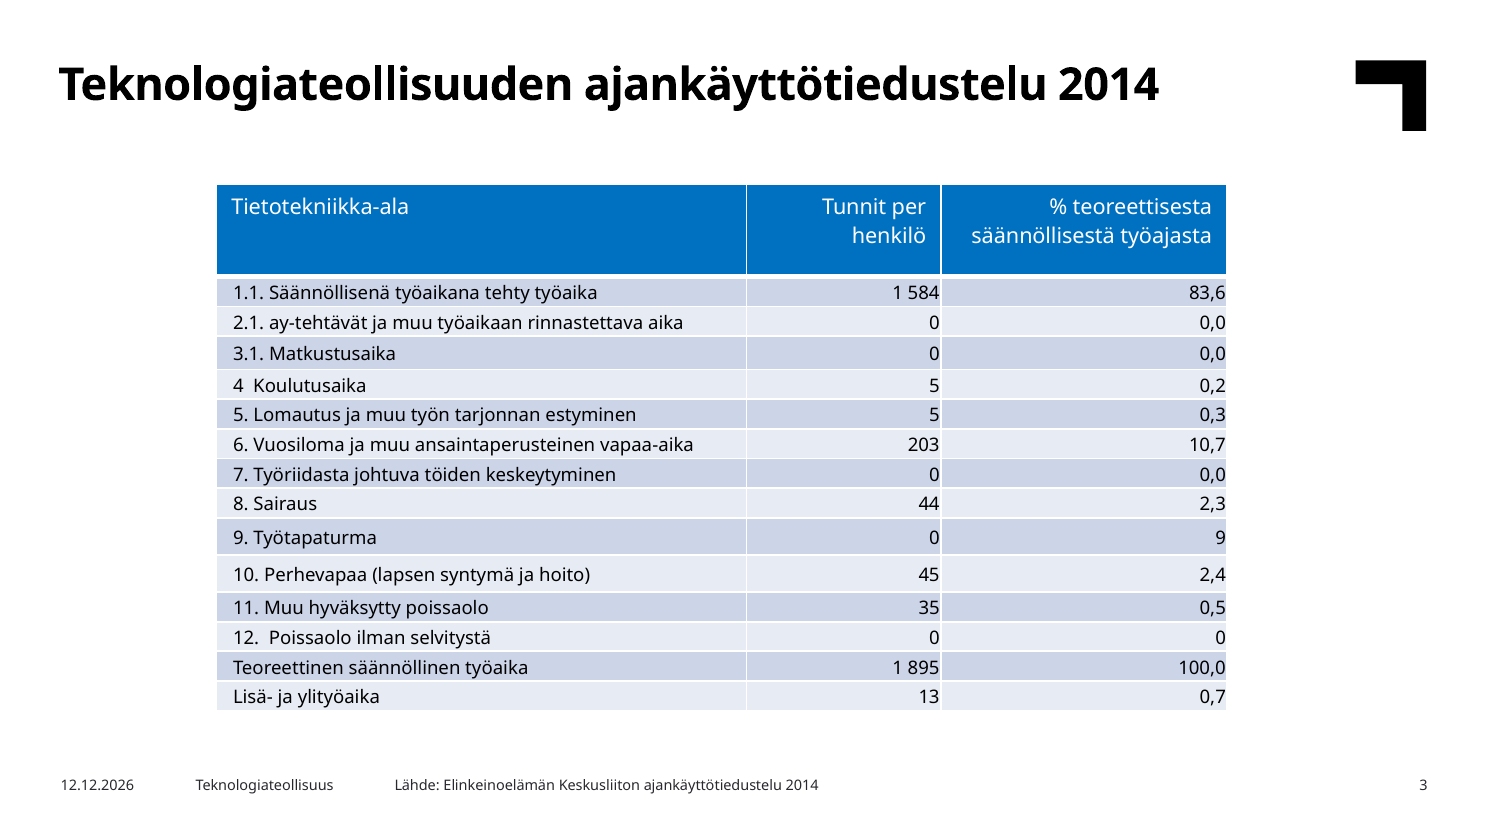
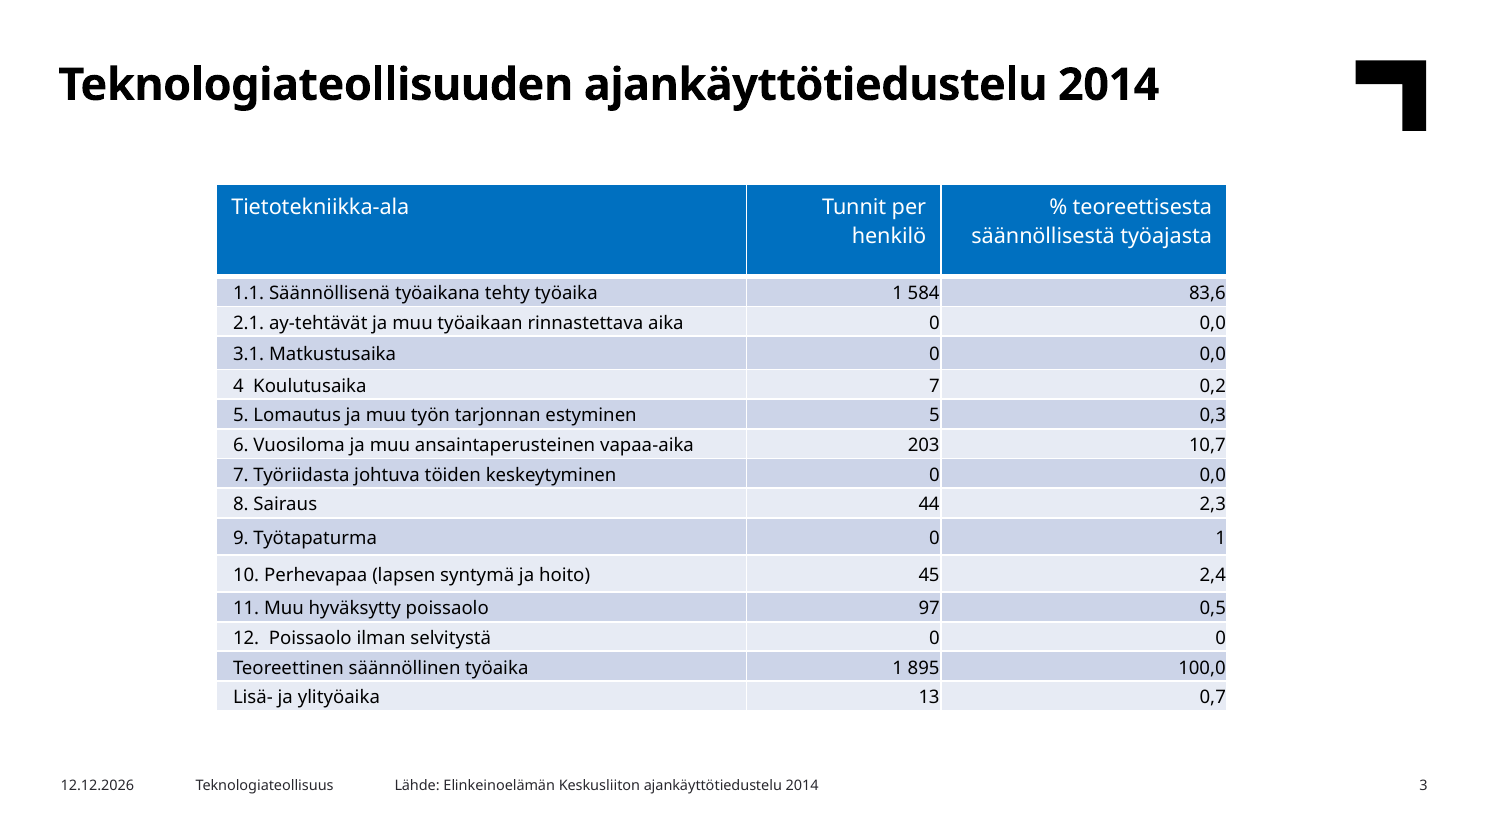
Koulutusaika 5: 5 -> 7 (935, 386)
0 9: 9 -> 1 (1221, 538)
35: 35 -> 97 (929, 609)
